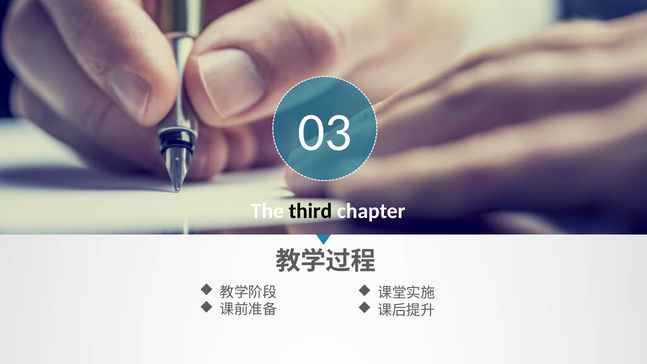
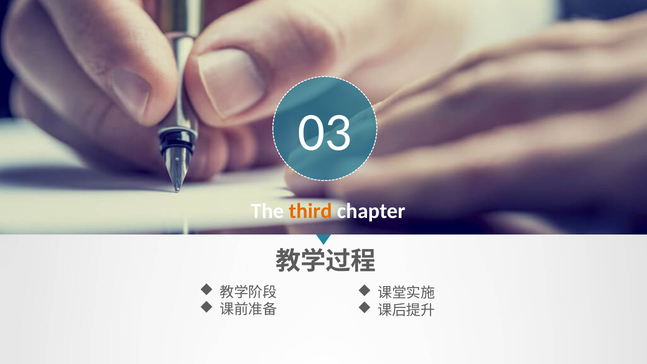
third colour: black -> orange (310, 211)
